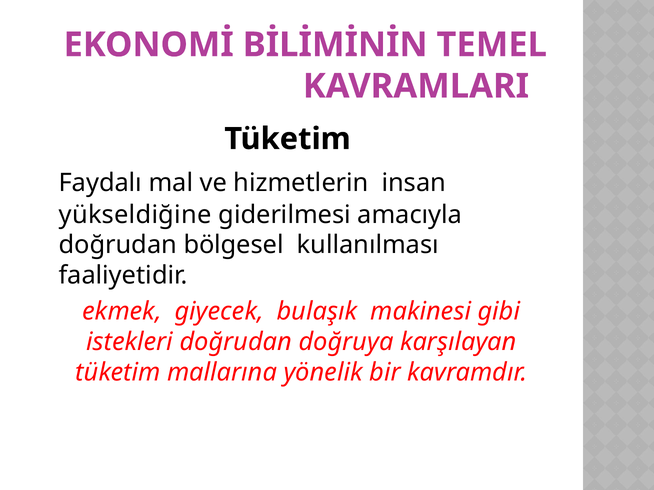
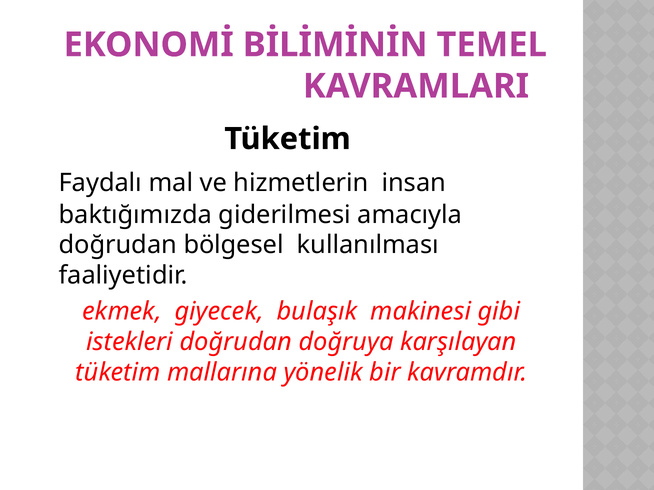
yükseldiğine: yükseldiğine -> baktığımızda (135, 215)
